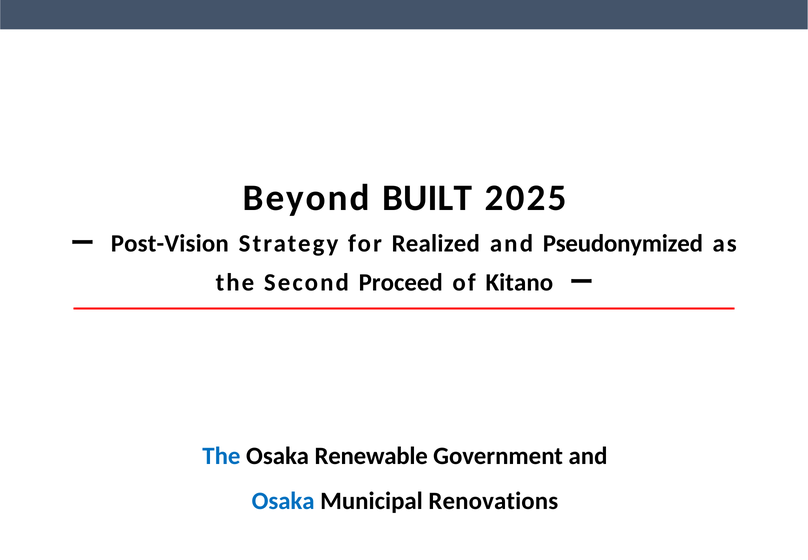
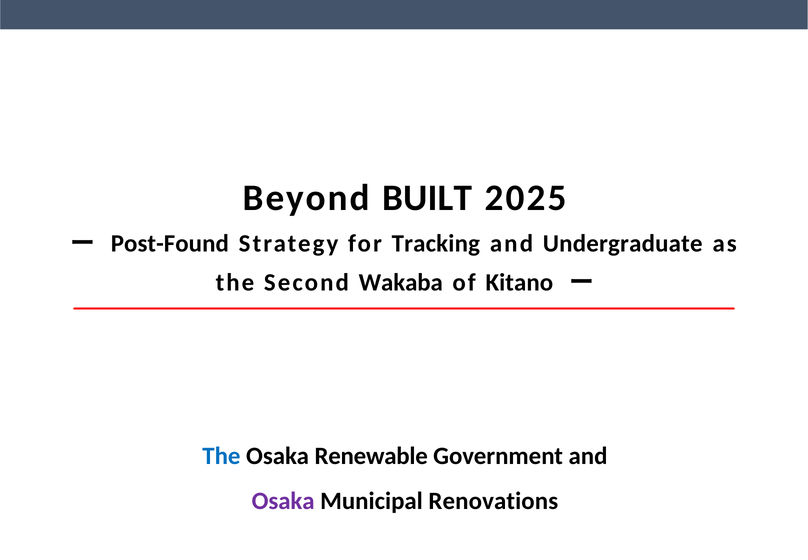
Post-Vision: Post-Vision -> Post-Found (170, 243)
Realized: Realized -> Tracking (436, 243)
Pseudonymized: Pseudonymized -> Undergraduate (623, 243)
Proceed: Proceed -> Wakaba (401, 282)
Osaka colour: blue -> purple (283, 500)
